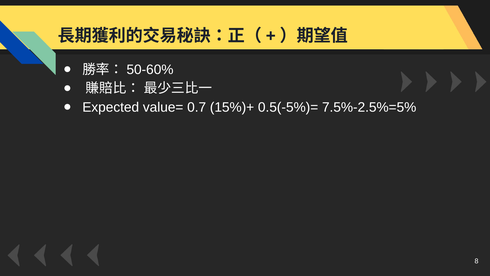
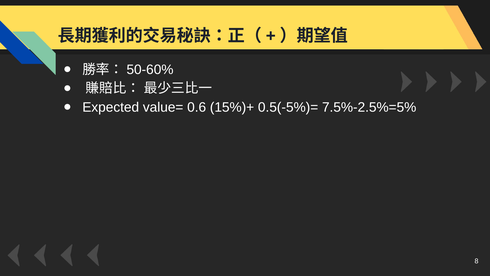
0.7: 0.7 -> 0.6 (197, 107)
